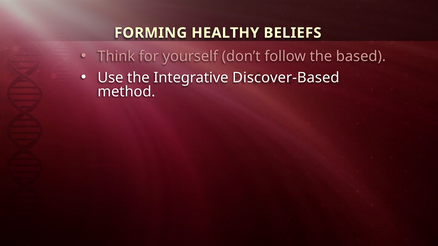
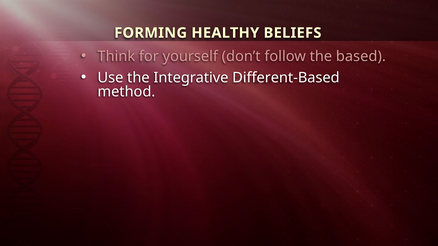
Discover-Based: Discover-Based -> Different-Based (286, 78)
